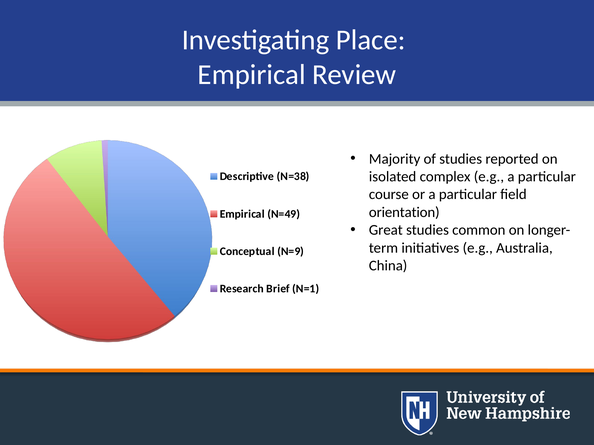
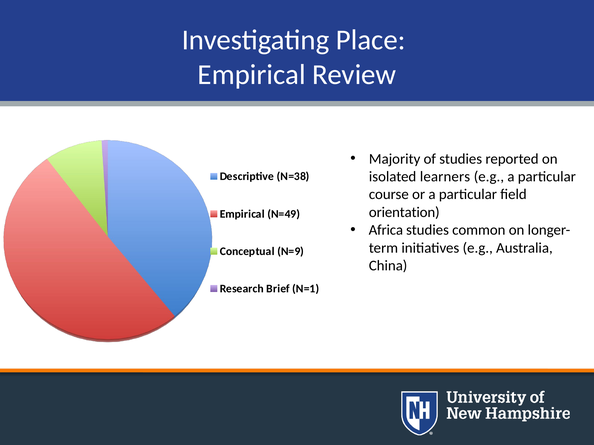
complex: complex -> learners (445, 177)
Great: Great -> Africa (386, 230)
